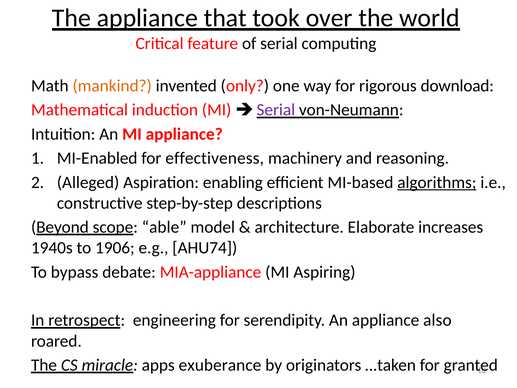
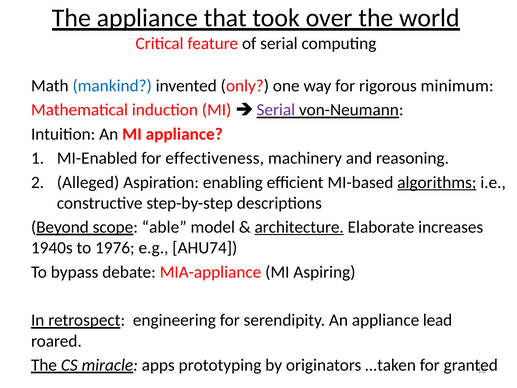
mankind colour: orange -> blue (112, 86)
download: download -> minimum (457, 86)
architecture underline: none -> present (299, 227)
1906: 1906 -> 1976 (115, 248)
also: also -> lead (438, 320)
exuberance: exuberance -> prototyping (220, 365)
